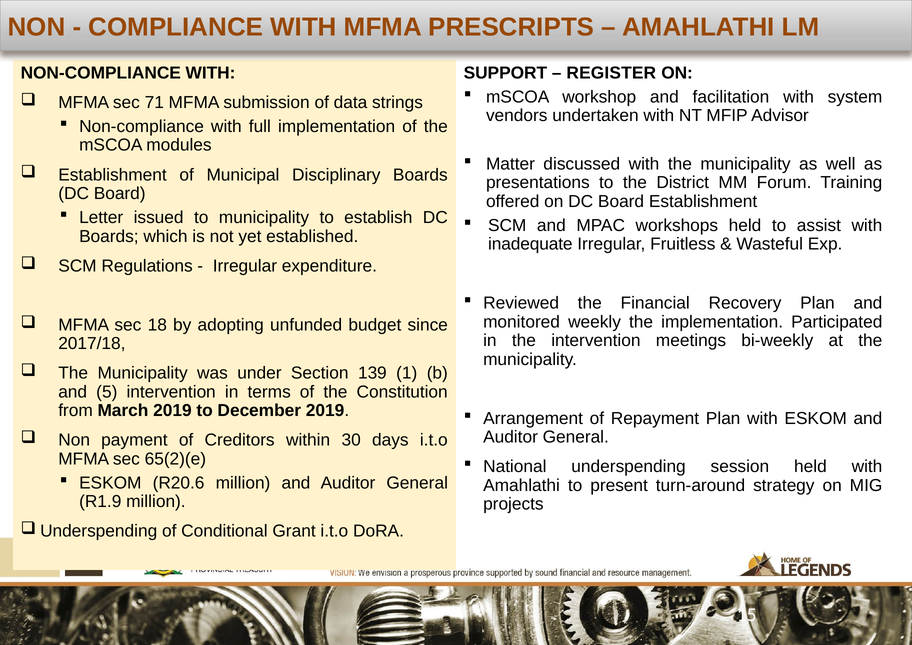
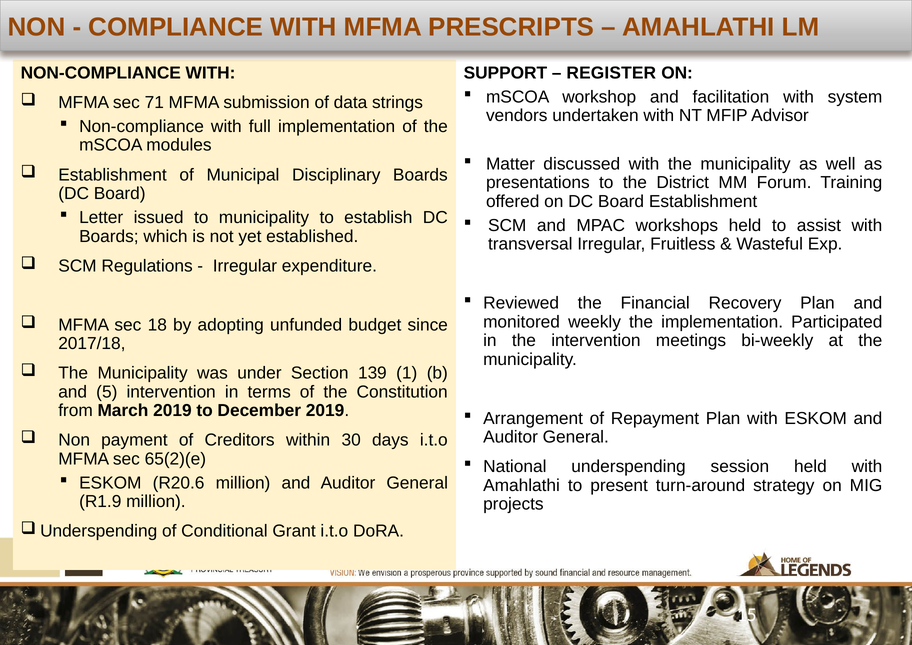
inadequate: inadequate -> transversal (530, 244)
